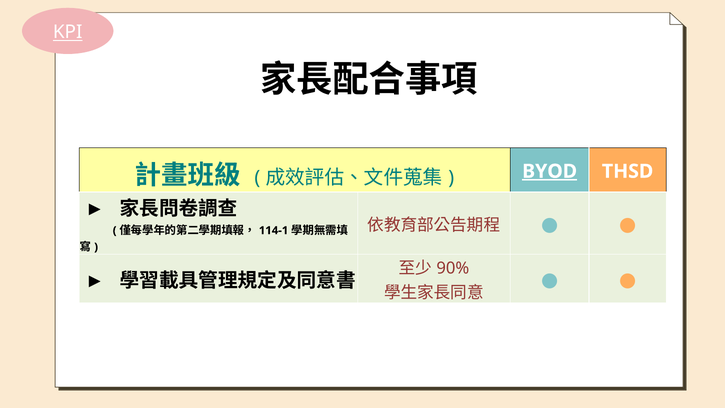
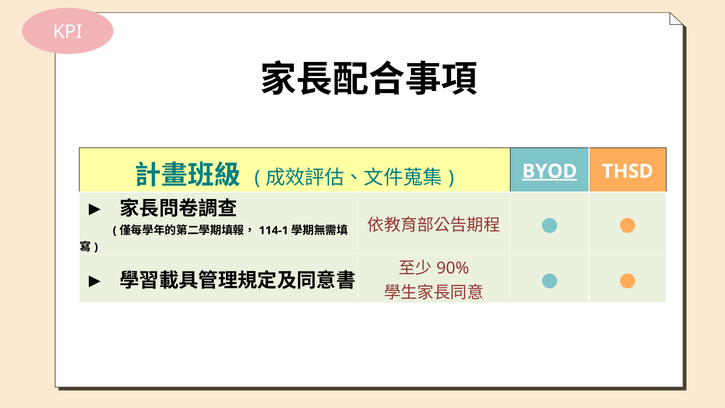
KPI underline: present -> none (68, 32)
